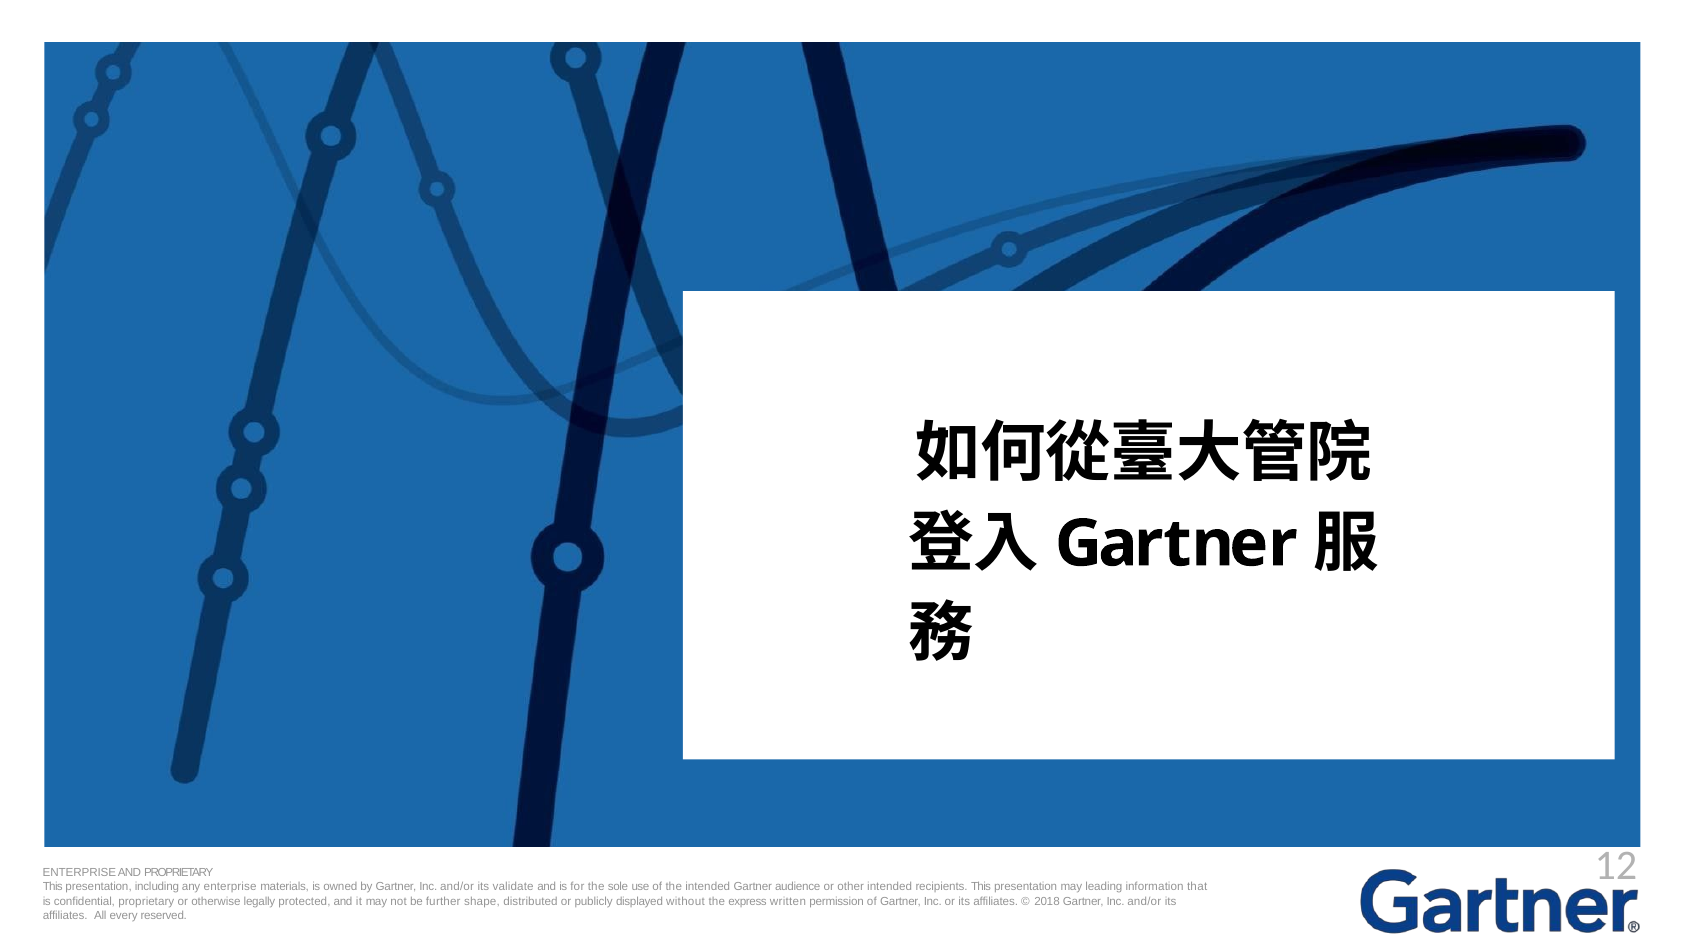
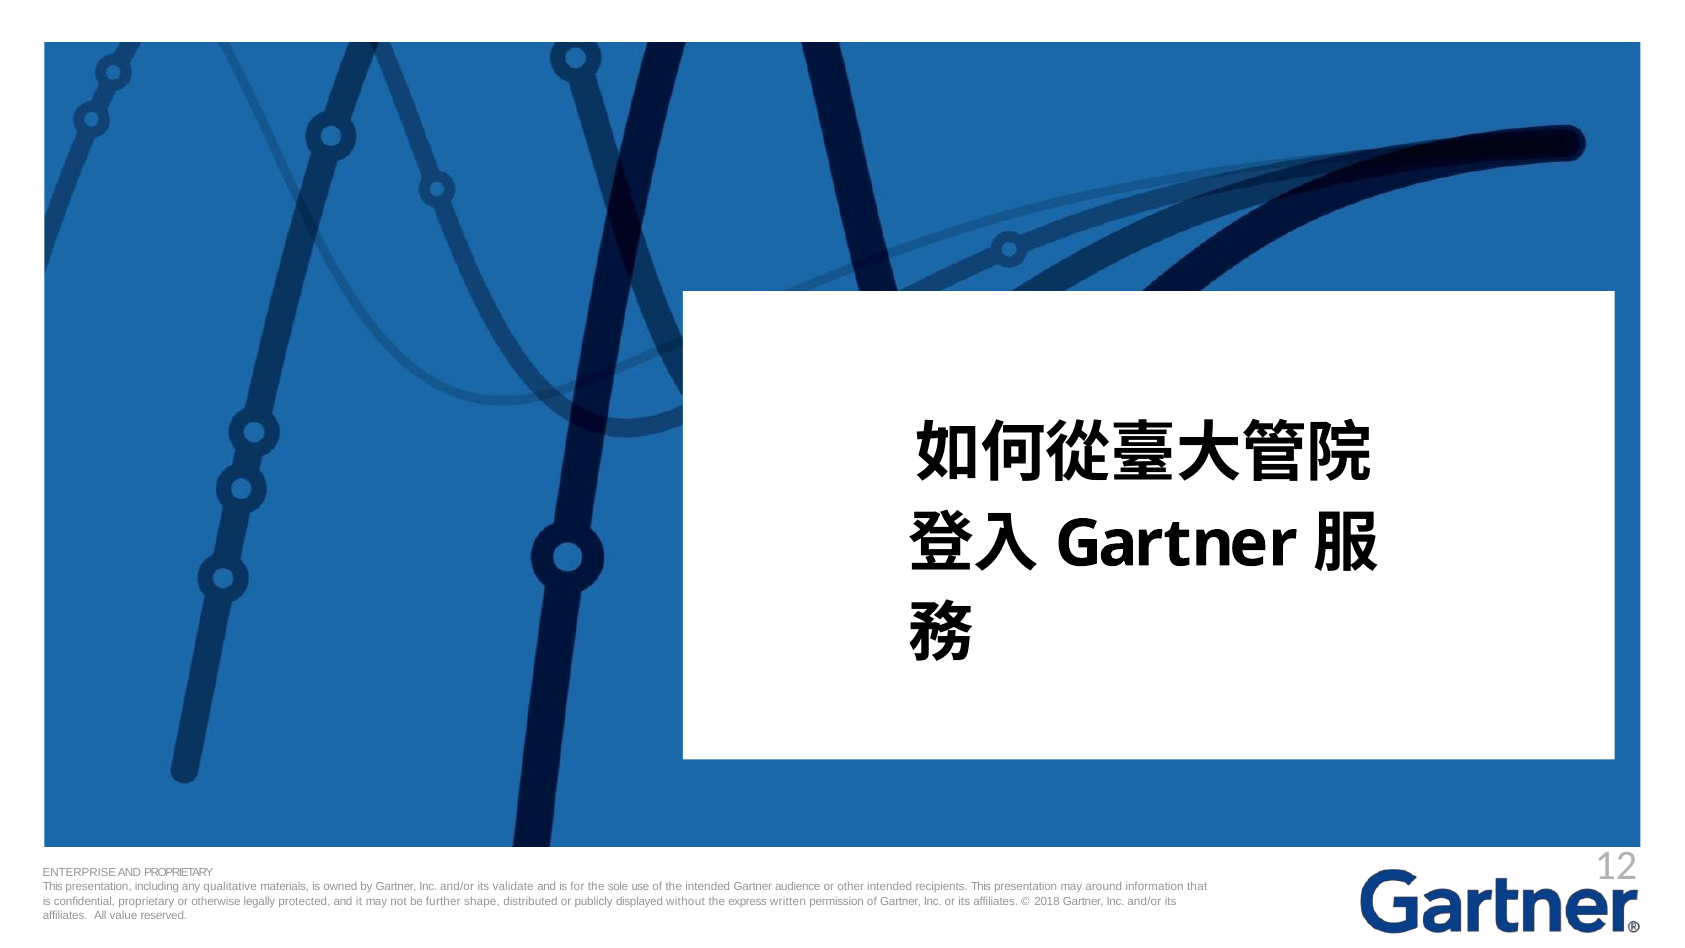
any enterprise: enterprise -> qualitative (230, 887)
leading: leading -> around (1104, 887)
every: every -> value (124, 916)
